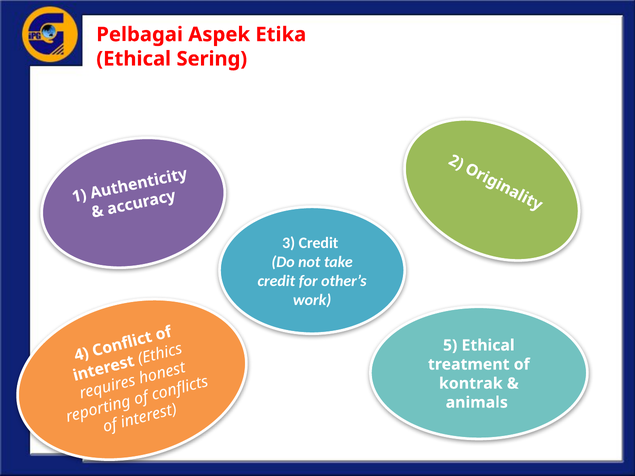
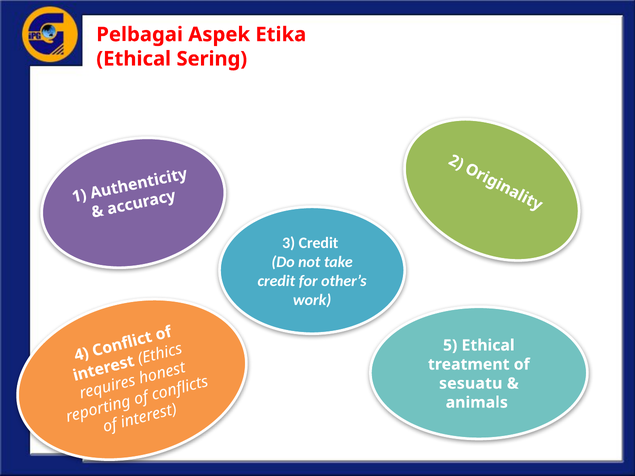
kontrak: kontrak -> sesuatu (471, 384)
